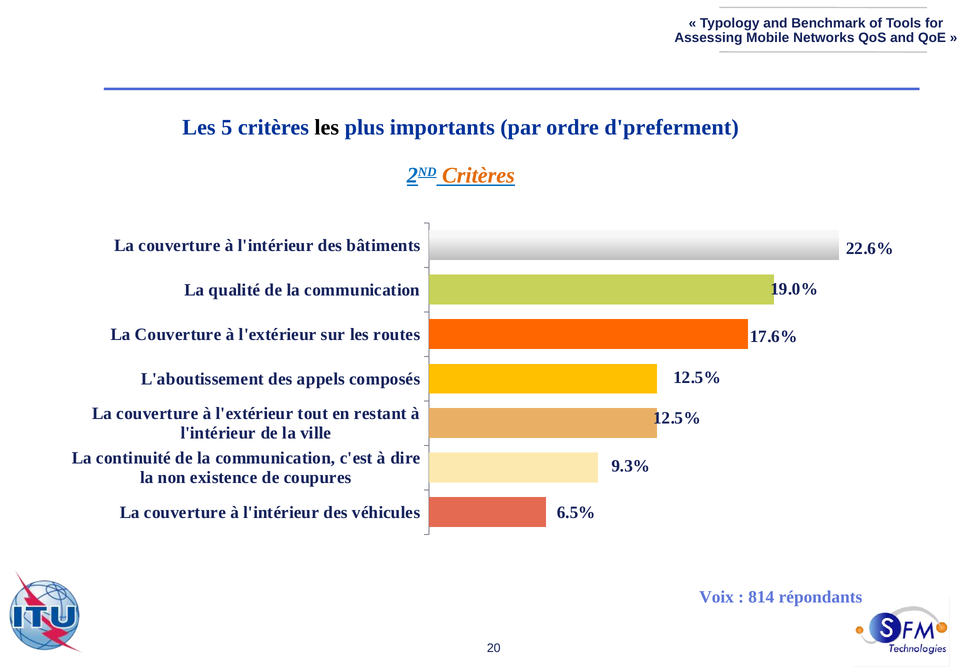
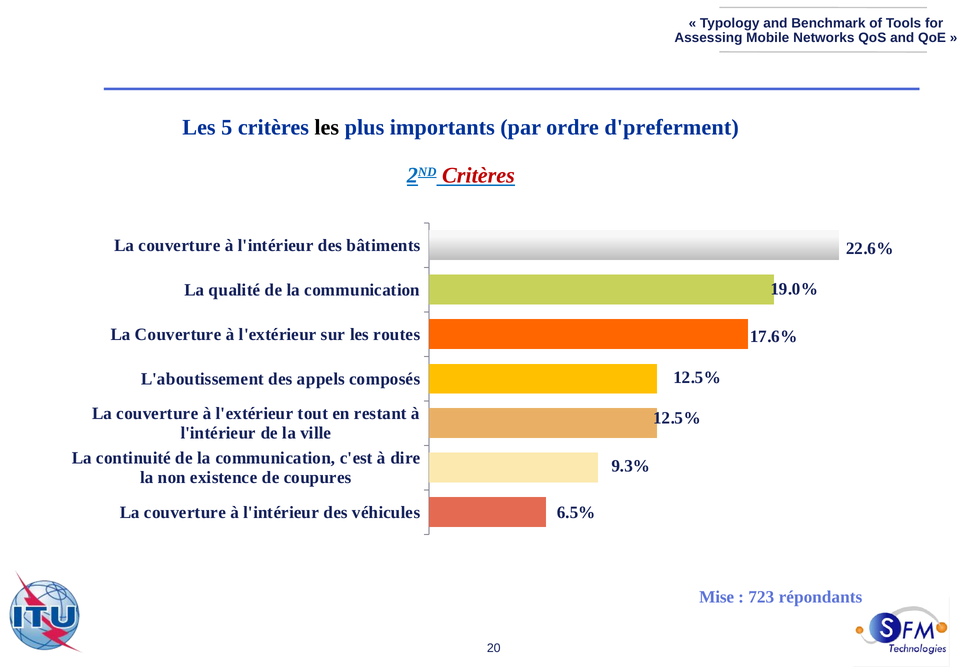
Critères colour: orange -> red (478, 175)
Voix: Voix -> Mise (717, 598)
814: 814 -> 723 (761, 598)
